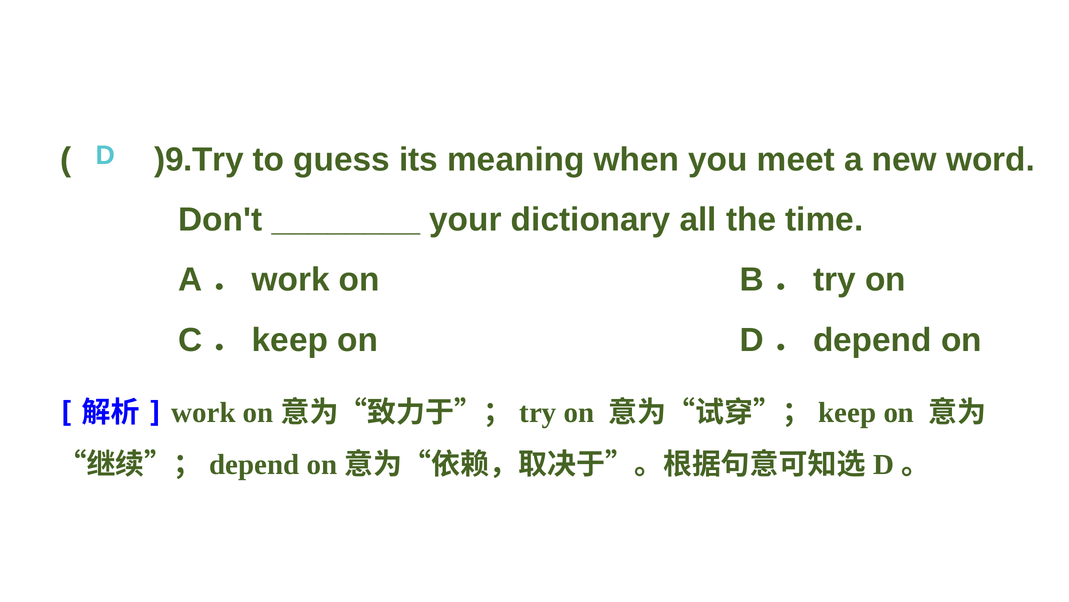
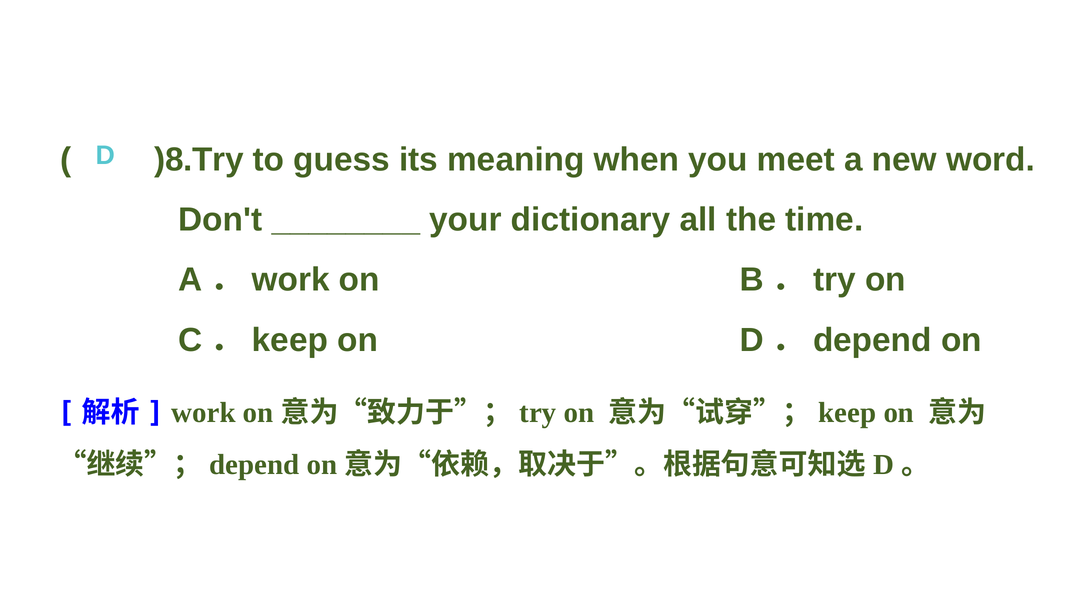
)9.Try: )9.Try -> )8.Try (199, 159)
